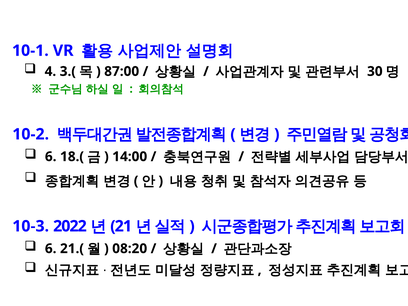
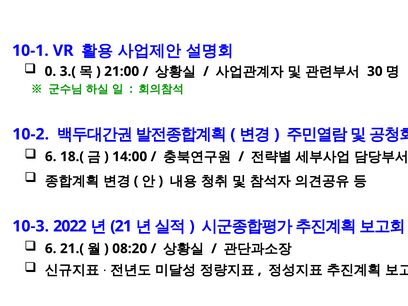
4: 4 -> 0 (50, 71)
87:00: 87:00 -> 21:00 (122, 71)
